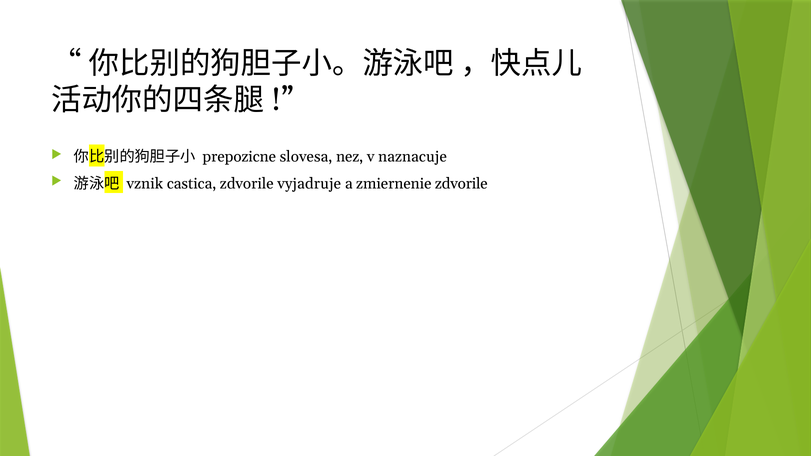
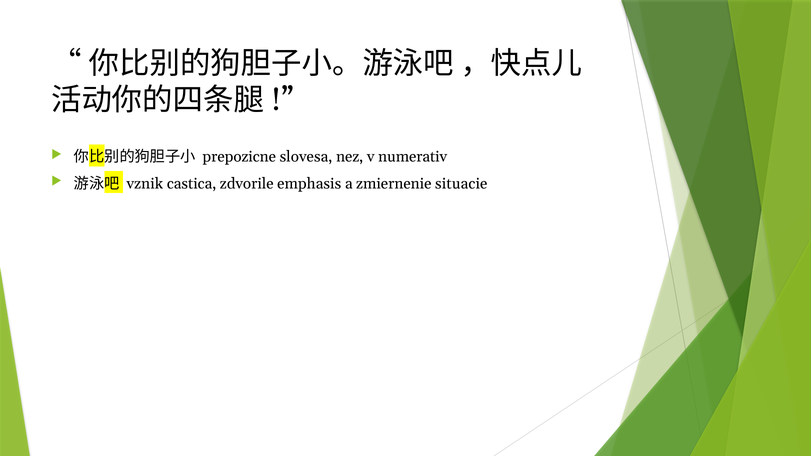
naznacuje: naznacuje -> numerativ (413, 157)
vyjadruje: vyjadruje -> emphasis (309, 184)
zmiernenie zdvorile: zdvorile -> situacie (461, 184)
